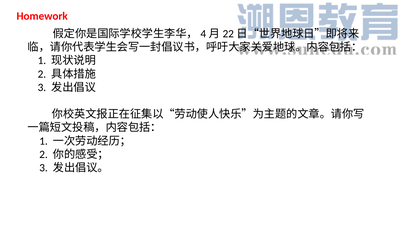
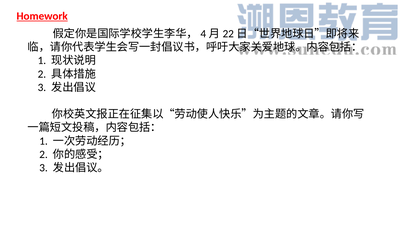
Homework underline: none -> present (42, 16)
